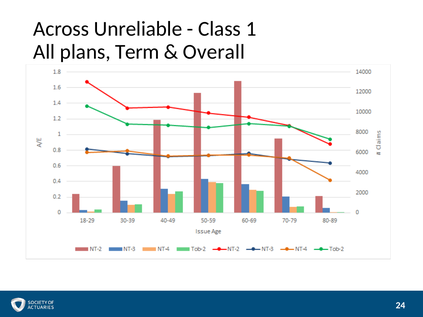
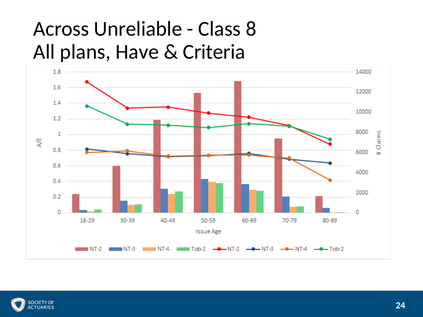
1: 1 -> 8 (251, 29)
Term: Term -> Have (137, 52)
Overall: Overall -> Criteria (214, 52)
